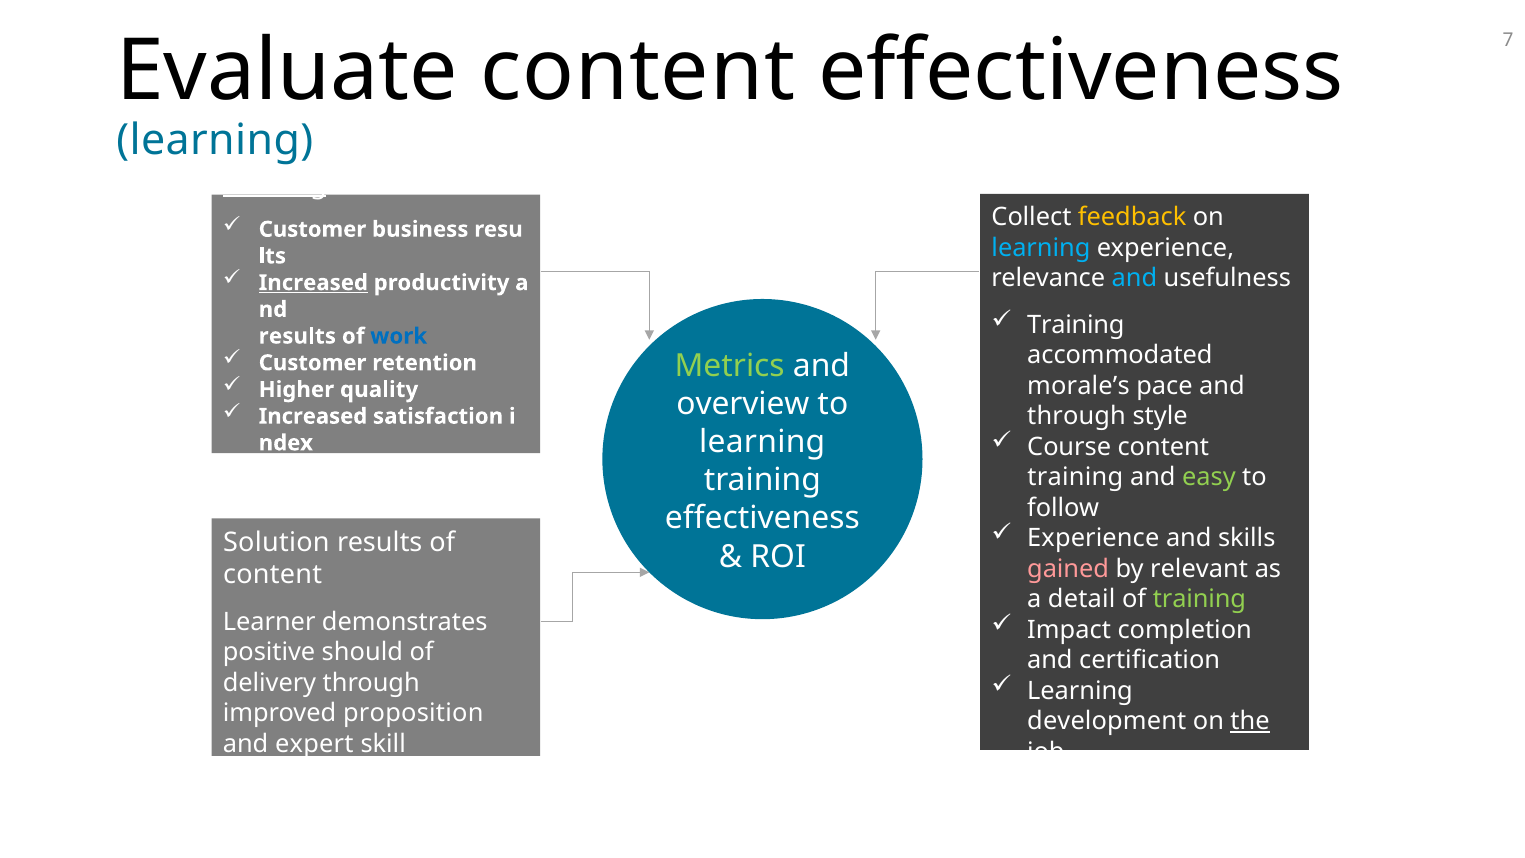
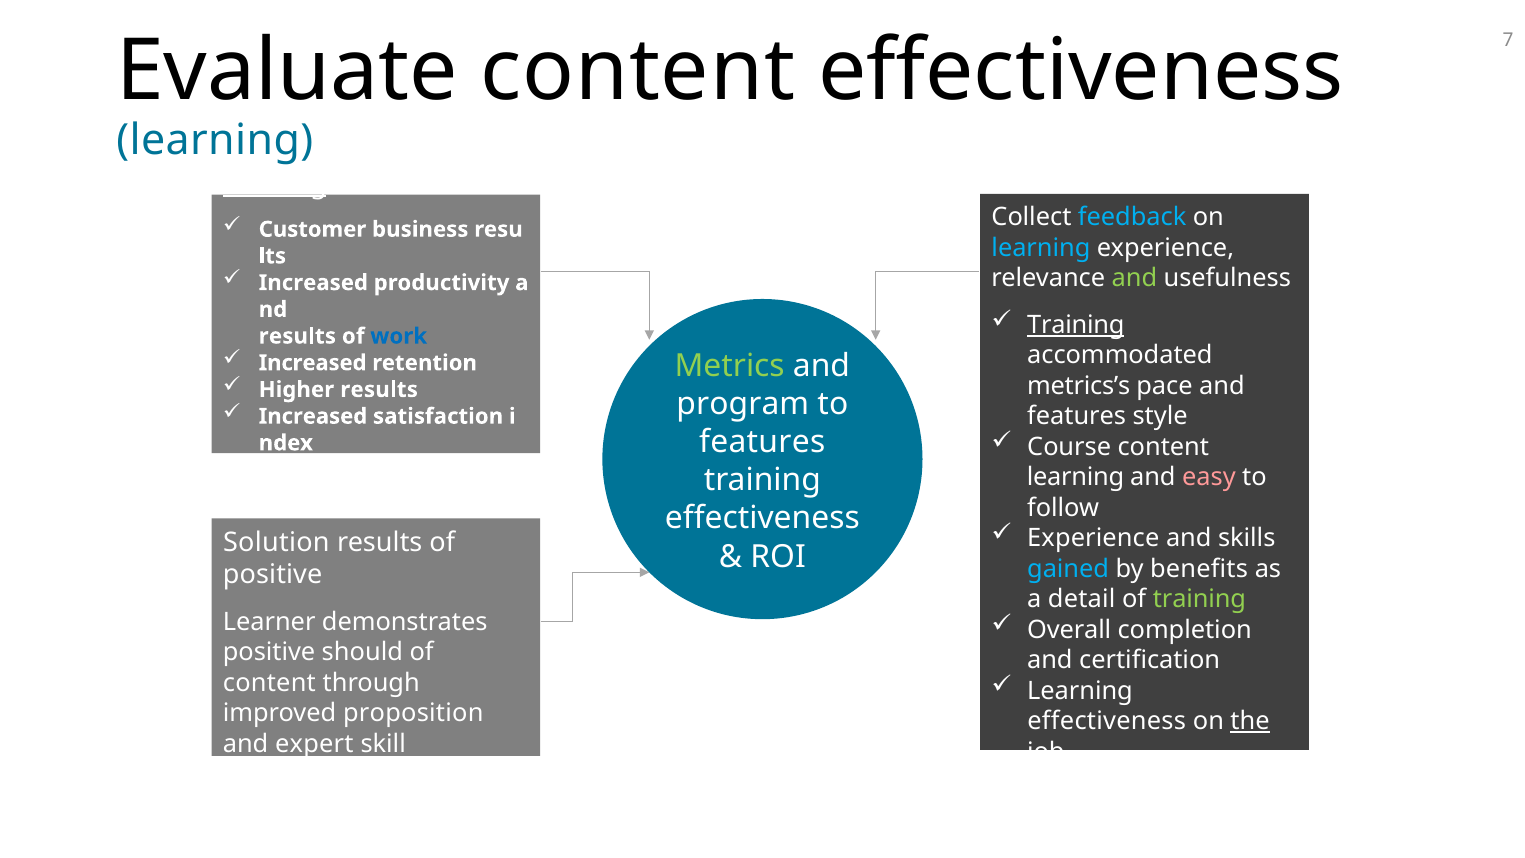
feedback colour: yellow -> light blue (1132, 217)
Increased underline: present -> none (313, 283)
and colour: light blue -> light green (1134, 278)
Training underline: none -> present (1076, 325)
Customer: Customer -> Increased (313, 363)
Higher quality: quality -> results (379, 390)
morale’s: morale’s -> metrics’s (1079, 386)
overview: overview -> program (743, 404)
through: through -> features (1077, 416)
learning: learning -> features (762, 442)
training: training -> learning (1076, 477)
easy colour: light green -> pink (1209, 477)
gained colour: pink -> light blue (1068, 569)
relevant: relevant -> benefits (1199, 569)
content: content -> positive (273, 574)
Impact: Impact -> Overall (1069, 630)
delivery: delivery -> content (269, 683)
development: development -> effectiveness (1107, 721)
